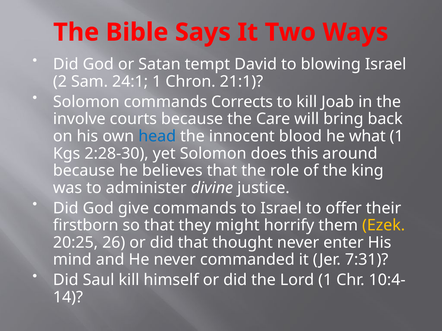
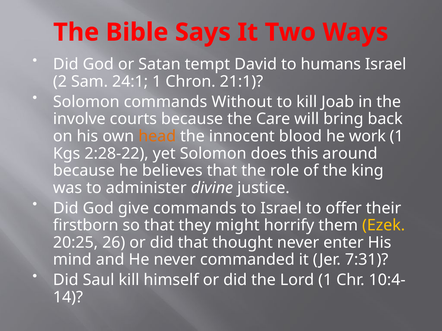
blowing: blowing -> humans (331, 64)
Corrects: Corrects -> Without (242, 102)
head colour: blue -> orange (157, 136)
what: what -> work (367, 136)
2:28-30: 2:28-30 -> 2:28-22 (117, 154)
